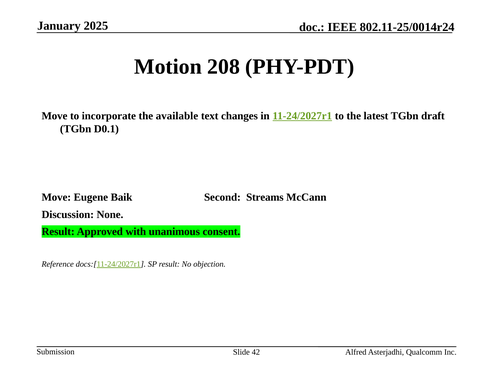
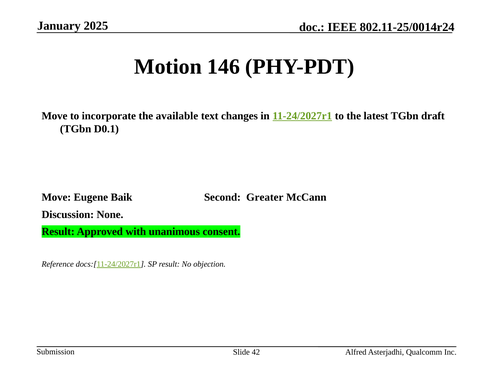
208: 208 -> 146 (224, 67)
Streams: Streams -> Greater (265, 197)
